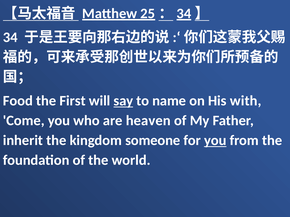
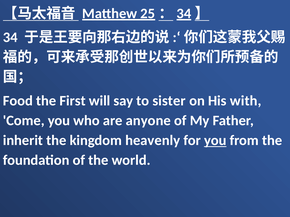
say underline: present -> none (123, 101)
name: name -> sister (169, 101)
heaven: heaven -> anyone (148, 121)
someone: someone -> heavenly (153, 141)
